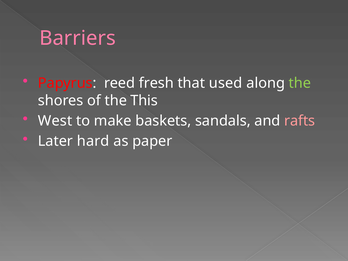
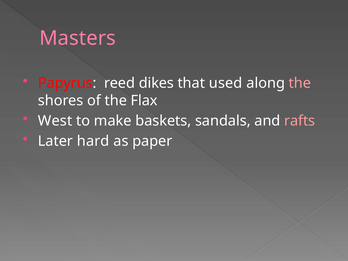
Barriers: Barriers -> Masters (78, 38)
fresh: fresh -> dikes (156, 83)
the colour: light green -> pink (300, 83)
This: This -> Flax (144, 100)
